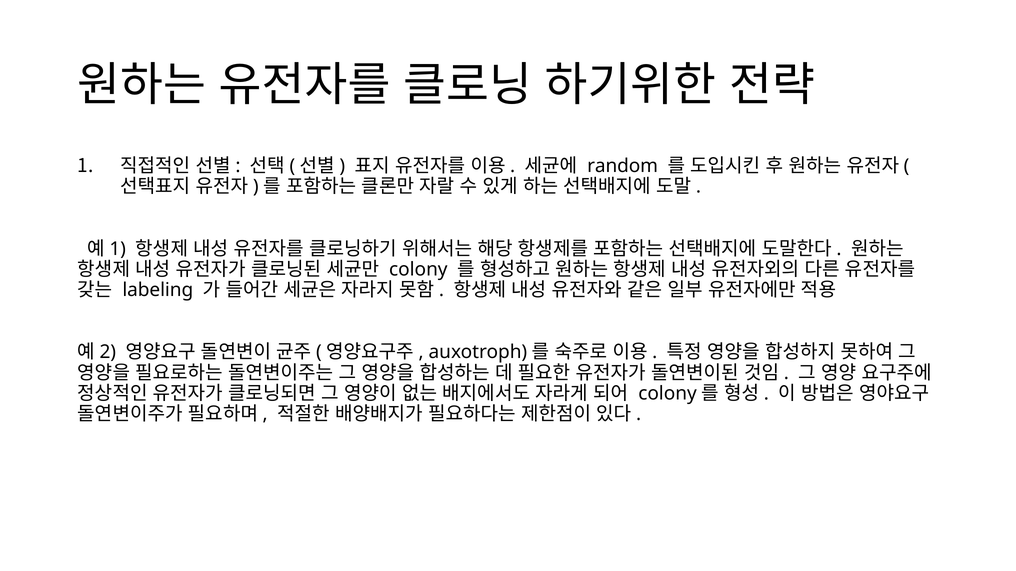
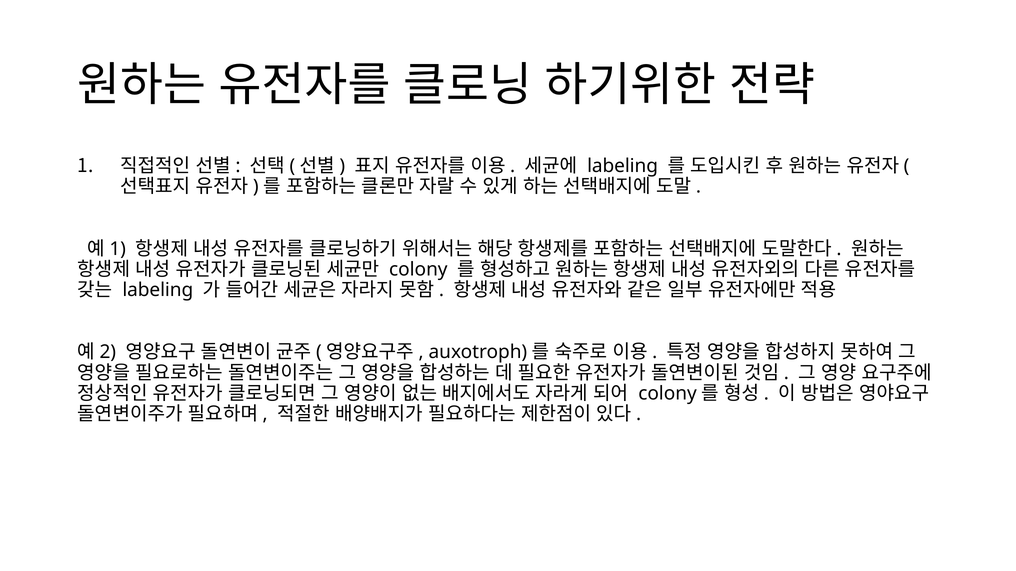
random: random -> labeling (623, 166)
